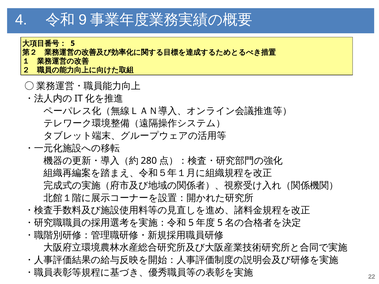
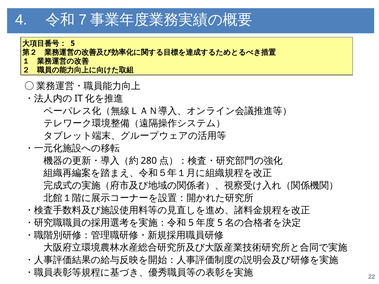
9: 9 -> 7 (83, 20)
